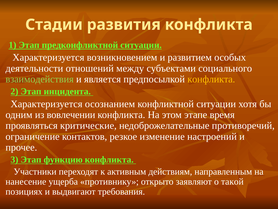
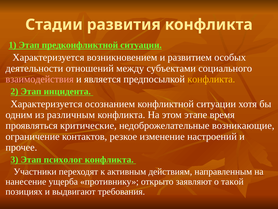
взаимодействия colour: light green -> pink (40, 79)
вовлечении: вовлечении -> различным (71, 115)
противоречий: противоречий -> возникающие (243, 125)
функцию: функцию -> психолог (63, 159)
